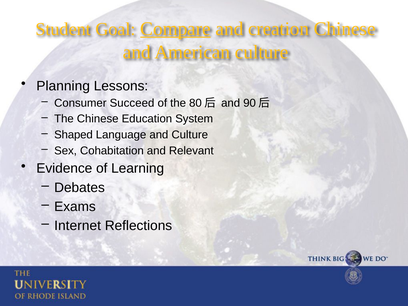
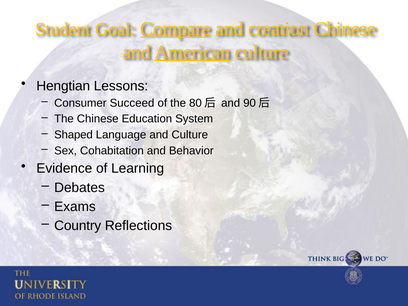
American underline: none -> present (192, 52)
Planning: Planning -> Hengtian (63, 86)
Relevant: Relevant -> Behavior (191, 151)
Internet: Internet -> Country (78, 226)
